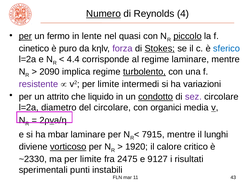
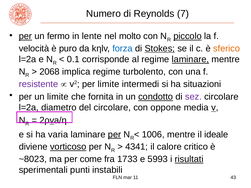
Numero underline: present -> none (104, 14)
4: 4 -> 7 (183, 14)
quasi: quasi -> molto (130, 36)
cinetico: cinetico -> velocità (34, 49)
forza colour: purple -> blue (122, 49)
sferico colour: blue -> orange (227, 49)
4.4: 4.4 -> 0.1 (73, 59)
laminare underline: none -> present (190, 59)
2090: 2090 -> 2068 (50, 72)
turbolento underline: present -> none (144, 72)
variazioni: variazioni -> situazioni (202, 84)
un attrito: attrito -> limite (58, 97)
liquido: liquido -> fornita (101, 97)
organici: organici -> oppone (166, 108)
mbar: mbar -> varia (58, 135)
per underline: none -> present (115, 135)
7915: 7915 -> 1006 (153, 135)
lunghi: lunghi -> ideale (216, 135)
1920: 1920 -> 4341 (137, 147)
~2330: ~2330 -> ~8023 (33, 159)
ma per limite: limite -> come (91, 159)
2475: 2475 -> 1733 (127, 159)
9127: 9127 -> 5993 (158, 159)
risultati underline: none -> present (189, 159)
